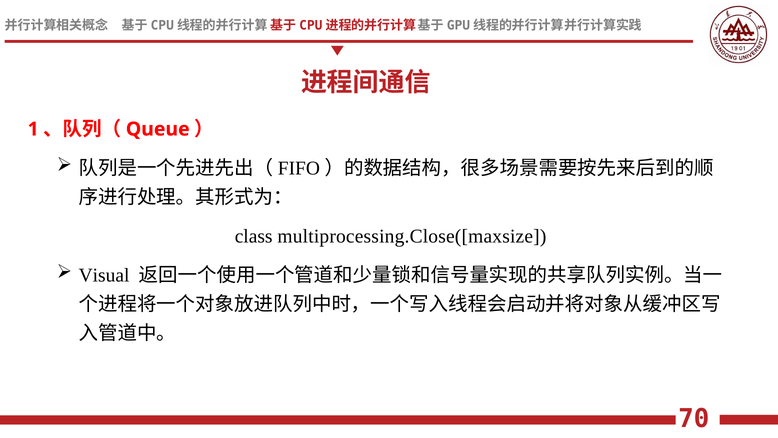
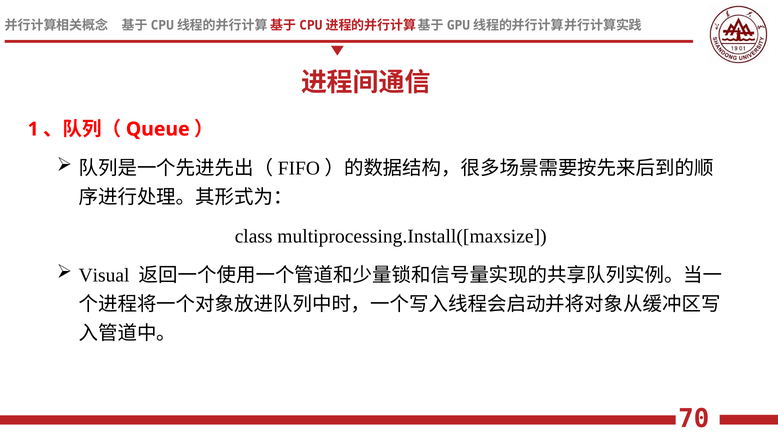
multiprocessing.Close([maxsize: multiprocessing.Close([maxsize -> multiprocessing.Install([maxsize (412, 236)
